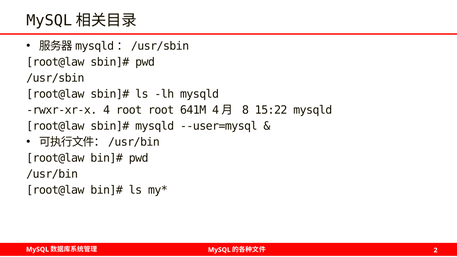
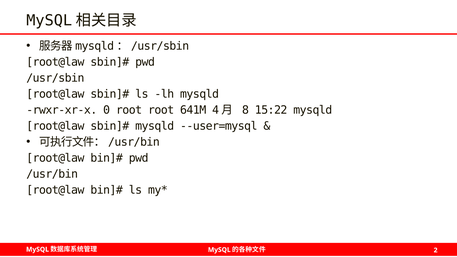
4: 4 -> 0 (107, 110)
